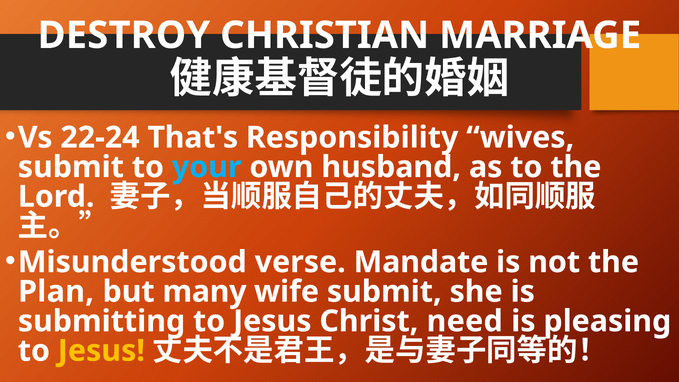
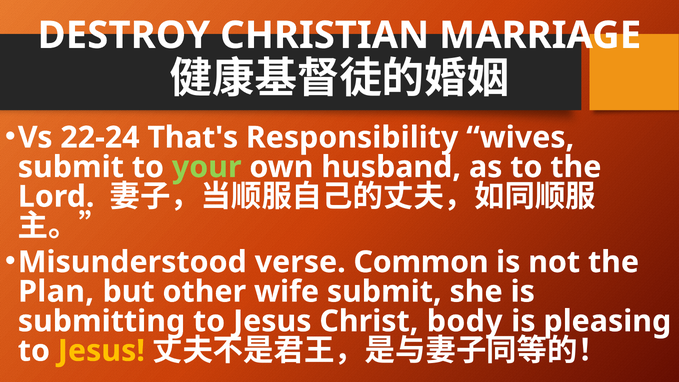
your colour: light blue -> light green (207, 167)
Mandate: Mandate -> Common (421, 262)
many: many -> other (204, 292)
need: need -> body (465, 321)
